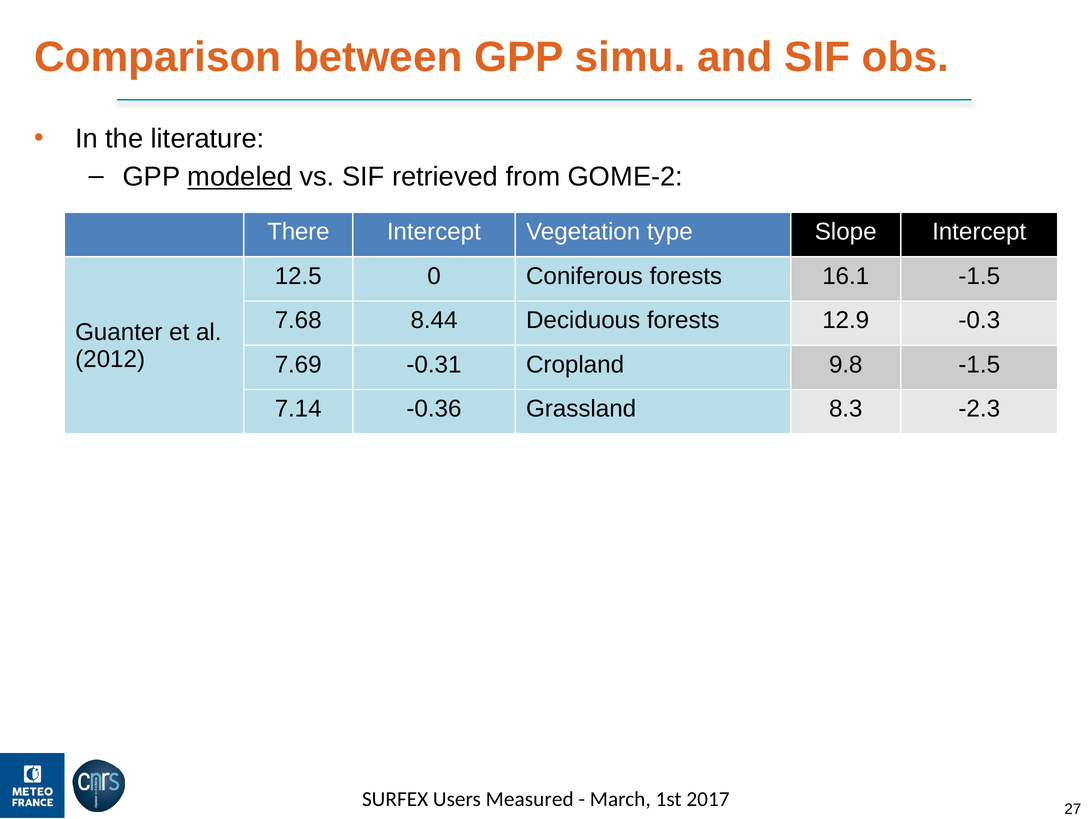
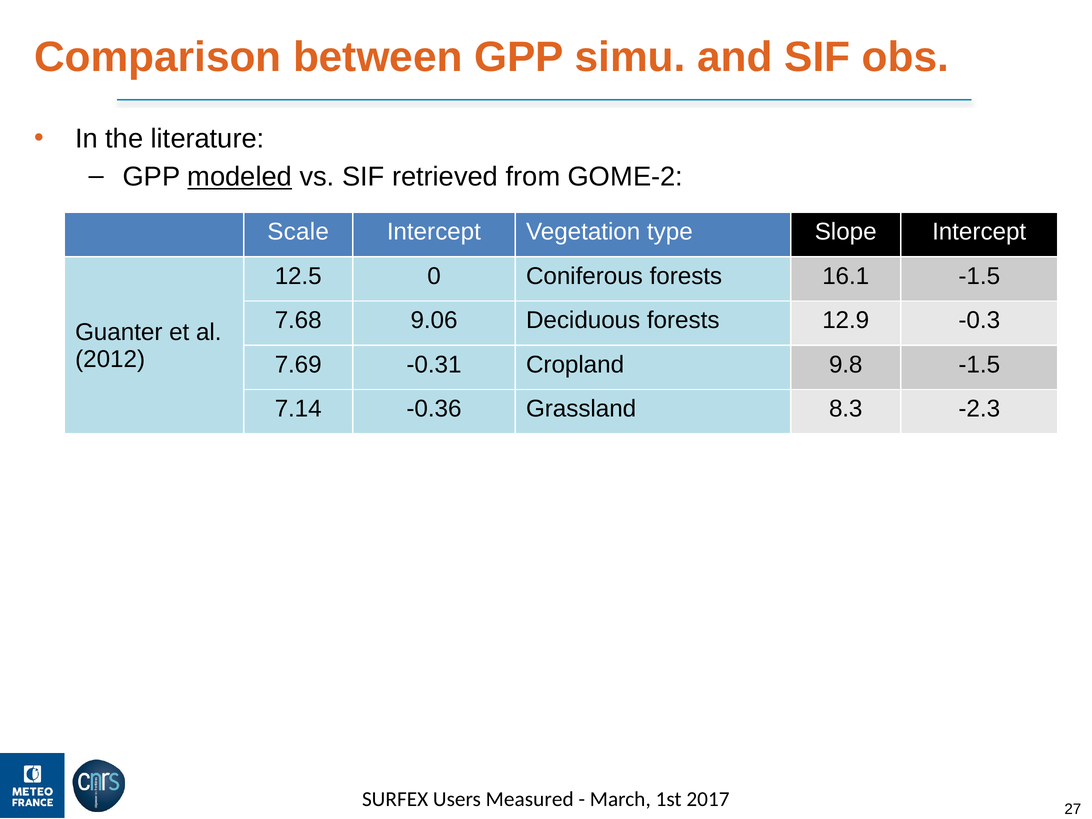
There: There -> Scale (298, 232)
8.44: 8.44 -> 9.06 (434, 320)
